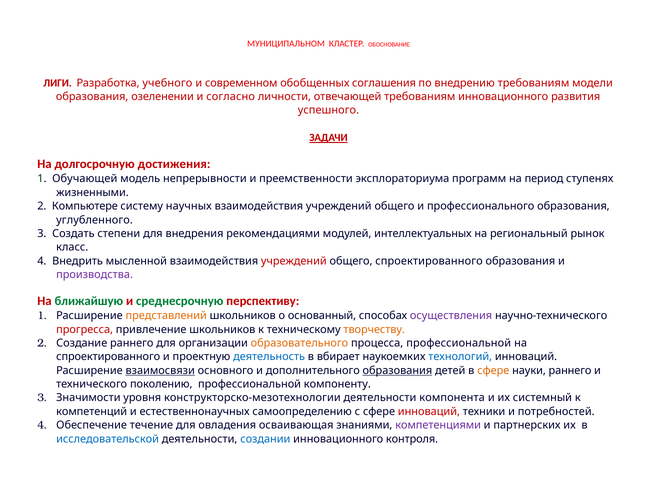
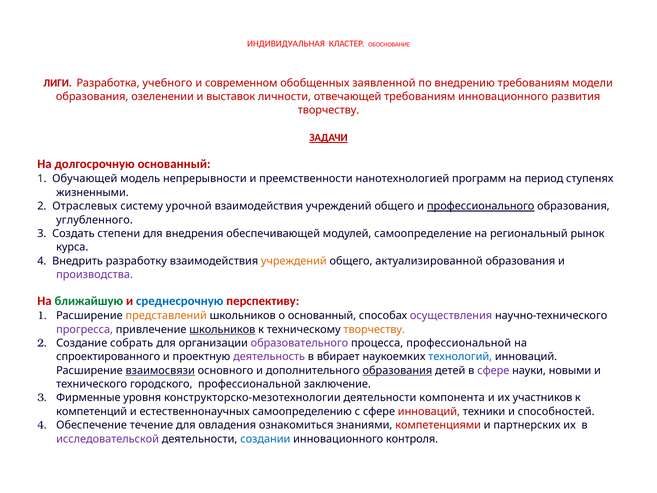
МУНИЦИПАЛЬНОМ: МУНИЦИПАЛЬНОМ -> ИНДИВИДУАЛЬНАЯ (286, 44)
соглашения: соглашения -> заявленной (384, 83)
согласно: согласно -> выставок (231, 97)
успешного: успешного -> творчеству (328, 110)
долгосрочную достижения: достижения -> основанный (174, 164)
эксплораториума: эксплораториума -> нанотехнологией (402, 179)
Компьютере: Компьютере -> Отраслевых (85, 206)
научных: научных -> урочной (189, 206)
профессионального underline: none -> present (481, 206)
рекомендациями: рекомендациями -> обеспечивающей (273, 233)
интеллектуальных: интеллектуальных -> самоопределение (423, 233)
класс: класс -> курса (72, 247)
мысленной: мысленной -> разработку (136, 261)
учреждений colour: red -> orange (294, 261)
общего спроектированного: спроектированного -> актуализированной (429, 261)
среднесрочную colour: green -> blue (180, 301)
прогресса colour: red -> purple (85, 329)
школьников underline: none -> present (222, 329)
Создание раннего: раннего -> собрать (132, 343)
образовательного colour: orange -> purple (299, 343)
деятельность colour: blue -> purple (269, 357)
сфере colour: orange -> purple (493, 370)
науки раннего: раннего -> новыми (570, 370)
поколению: поколению -> городского (161, 384)
компоненту: компоненту -> заключение (337, 384)
Значимости: Значимости -> Фирменные (88, 398)
системный: системный -> участников (543, 398)
потребностей: потребностей -> способностей (556, 411)
осваивающая: осваивающая -> ознакомиться (296, 425)
компетенциями colour: purple -> red (438, 425)
исследовательской colour: blue -> purple (108, 439)
